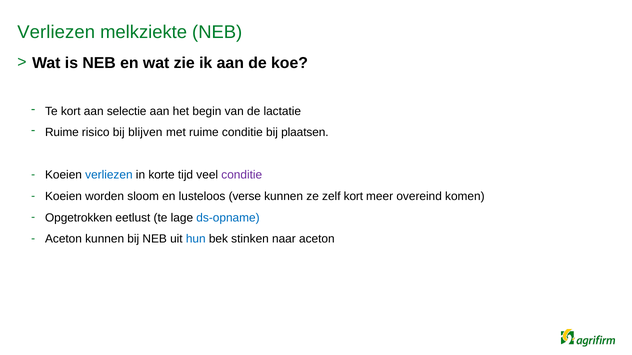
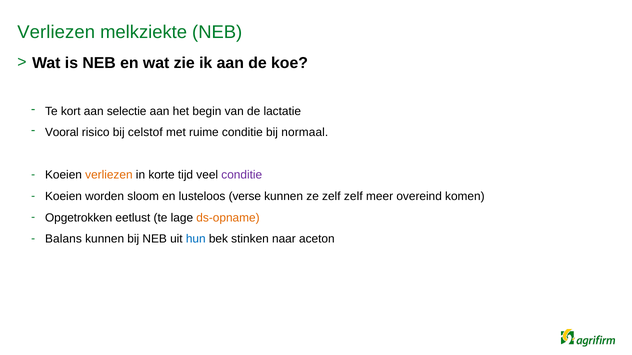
Ruime: Ruime -> Vooral (62, 133)
blijven: blijven -> celstof (145, 133)
plaatsen: plaatsen -> normaal (305, 133)
verliezen colour: blue -> orange (109, 175)
zelf kort: kort -> zelf (353, 197)
ds-opname colour: blue -> orange (228, 218)
Aceton: Aceton -> Balans (63, 239)
